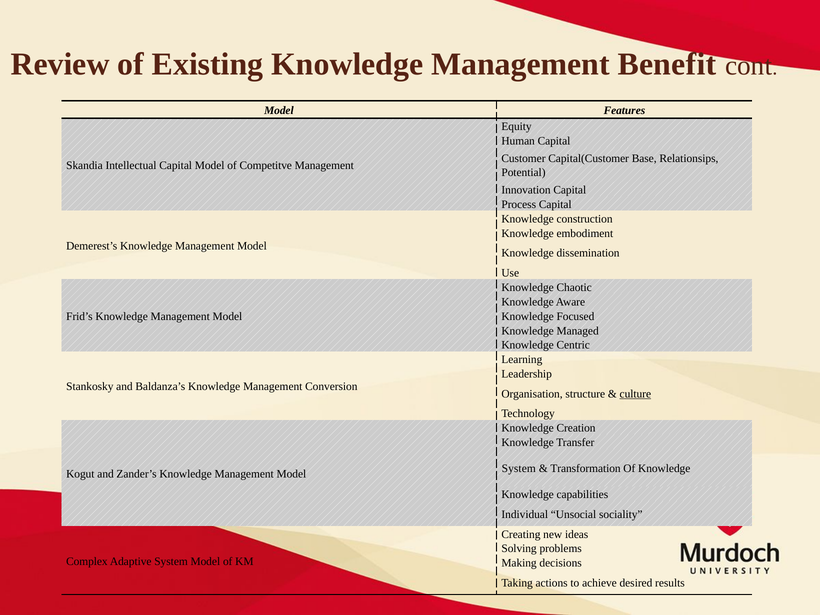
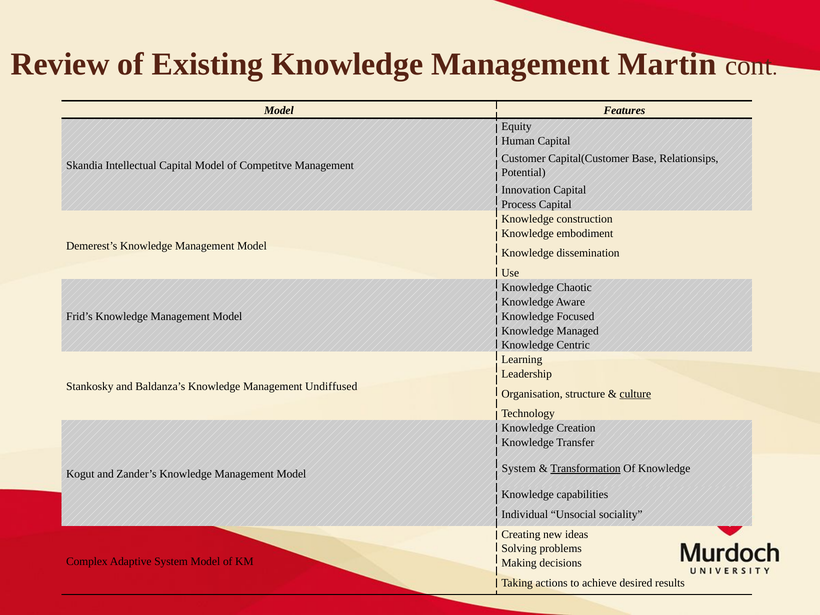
Benefit: Benefit -> Martin (667, 64)
Conversion: Conversion -> Undiffused (331, 387)
Transformation underline: none -> present (586, 469)
